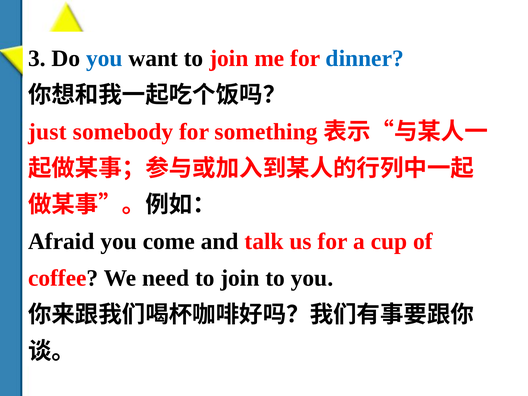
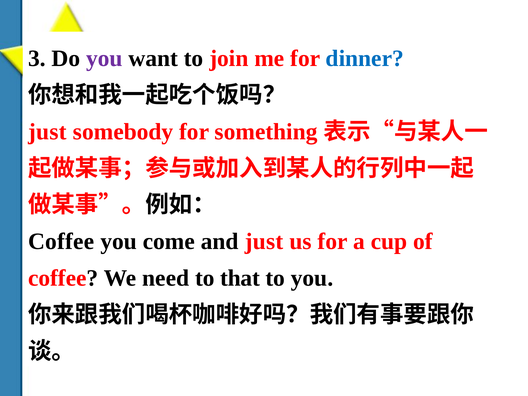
you colour: blue -> purple (104, 58)
Afraid: Afraid -> Coffee (61, 242)
and talk: talk -> just (264, 242)
need to join: join -> that (240, 278)
